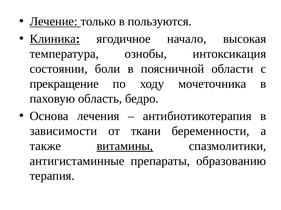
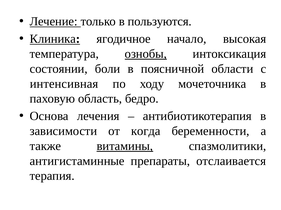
ознобы underline: none -> present (146, 54)
прекращение: прекращение -> интенсивная (64, 84)
ткани: ткани -> когда (146, 131)
образованию: образованию -> отслаивается (231, 162)
